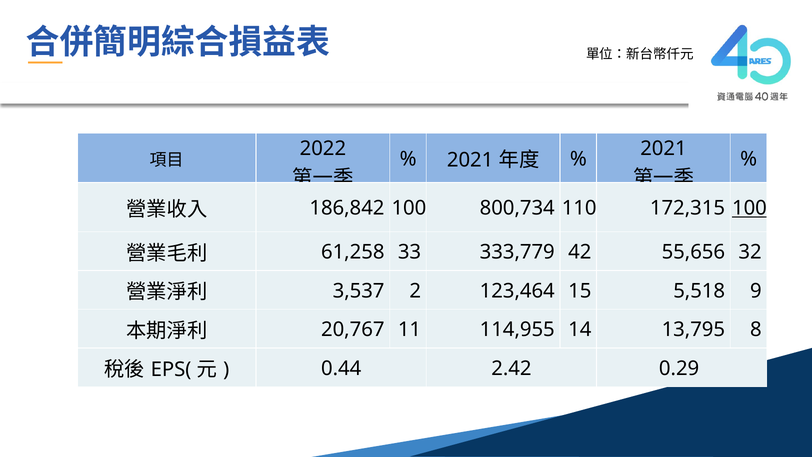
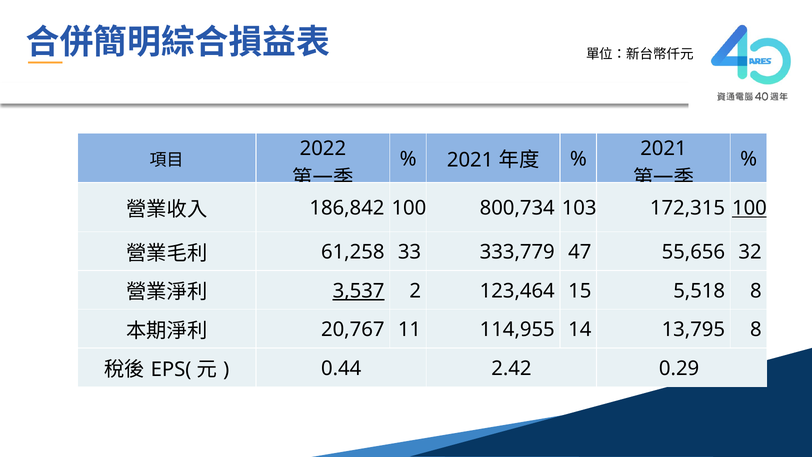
110: 110 -> 103 (579, 208)
42: 42 -> 47 (580, 252)
3,537 underline: none -> present (359, 291)
5,518 9: 9 -> 8 (756, 291)
